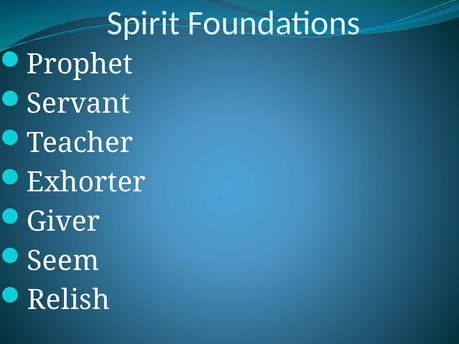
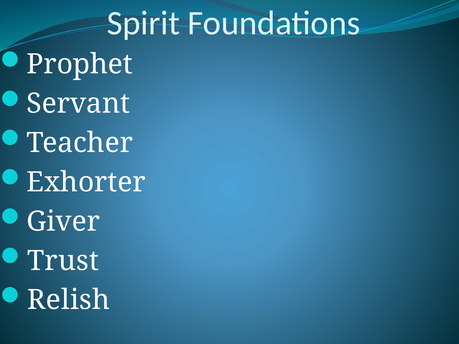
Seem: Seem -> Trust (63, 261)
